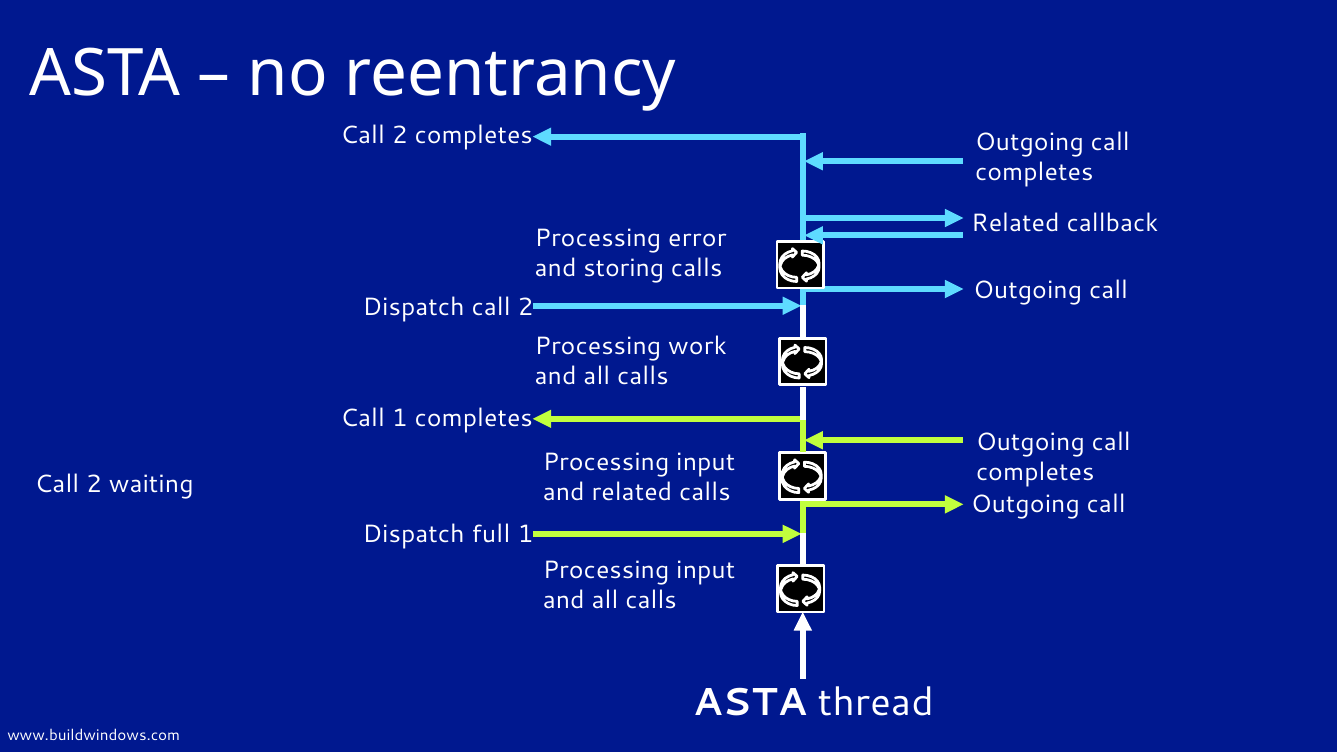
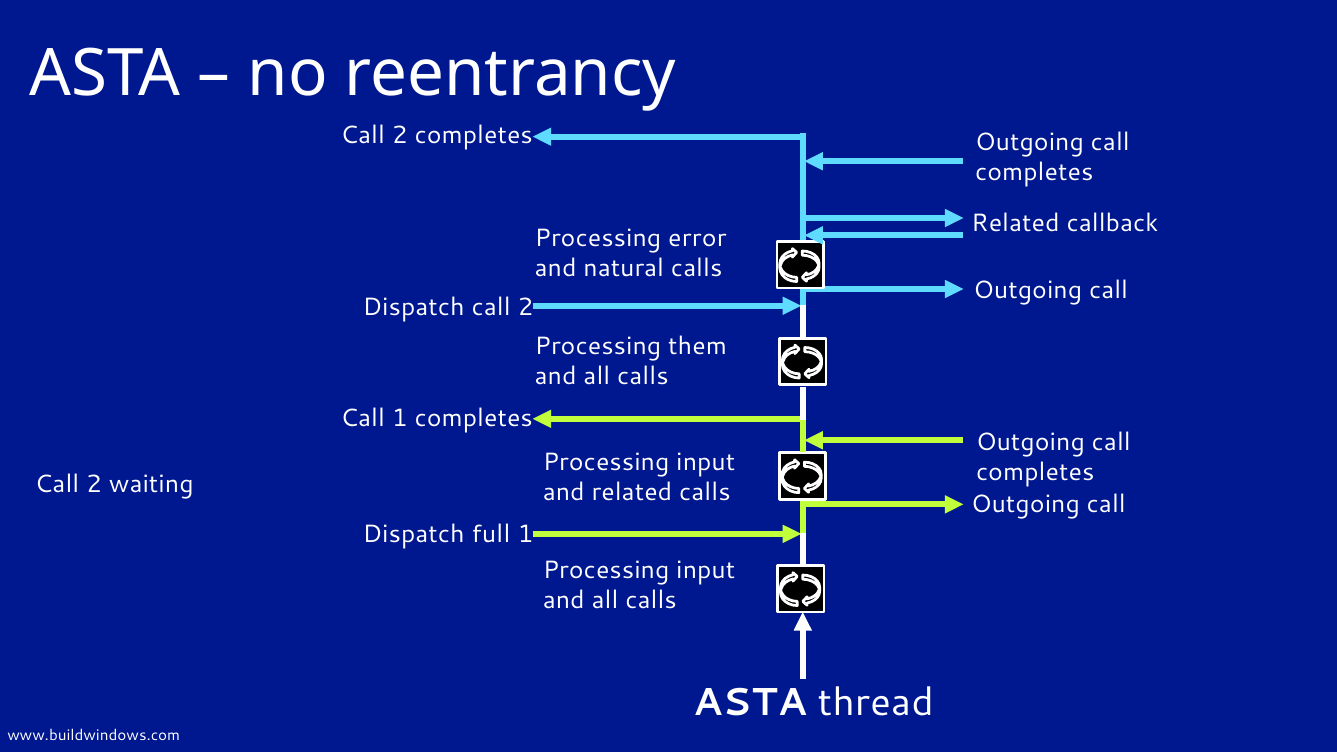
storing: storing -> natural (624, 268)
work: work -> them (698, 346)
